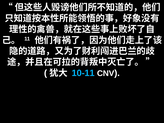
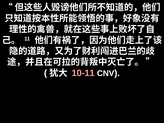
10-11 colour: light blue -> pink (83, 73)
